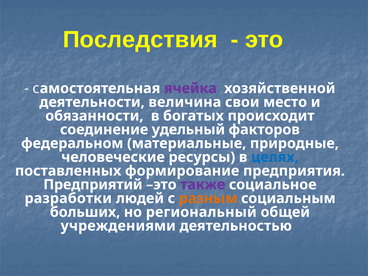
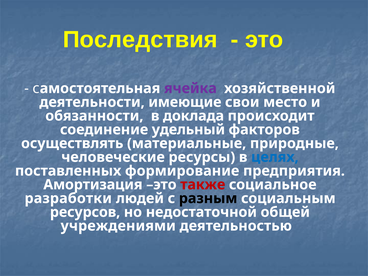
величина: величина -> имеющие (185, 102)
богатых: богатых -> доклада (194, 116)
федеральном: федеральном -> осуществлять (72, 143)
Предприятий: Предприятий -> Амортизация (93, 185)
также colour: purple -> red (203, 185)
разным colour: orange -> black (208, 198)
больших: больших -> ресурсов (85, 212)
региональный: региональный -> недостаточной (201, 212)
